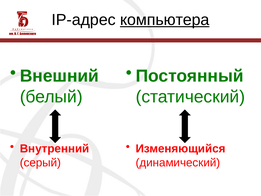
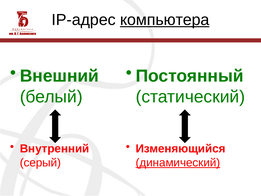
динамический underline: none -> present (178, 162)
